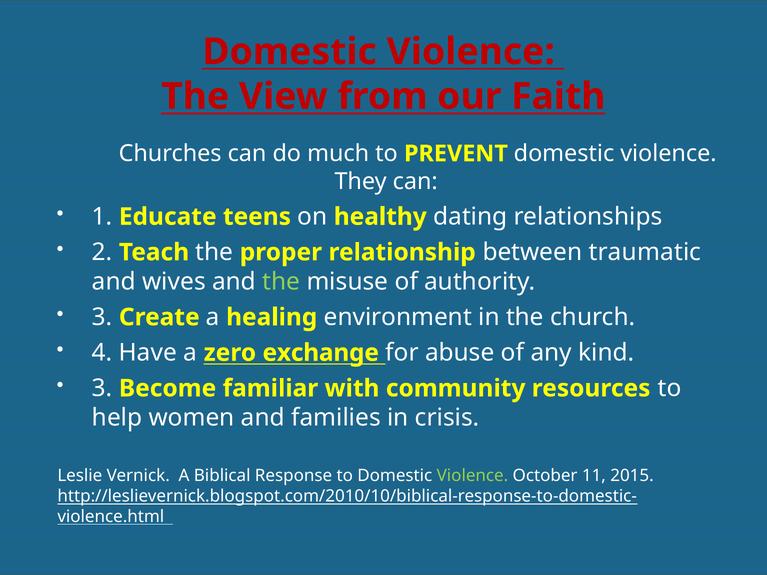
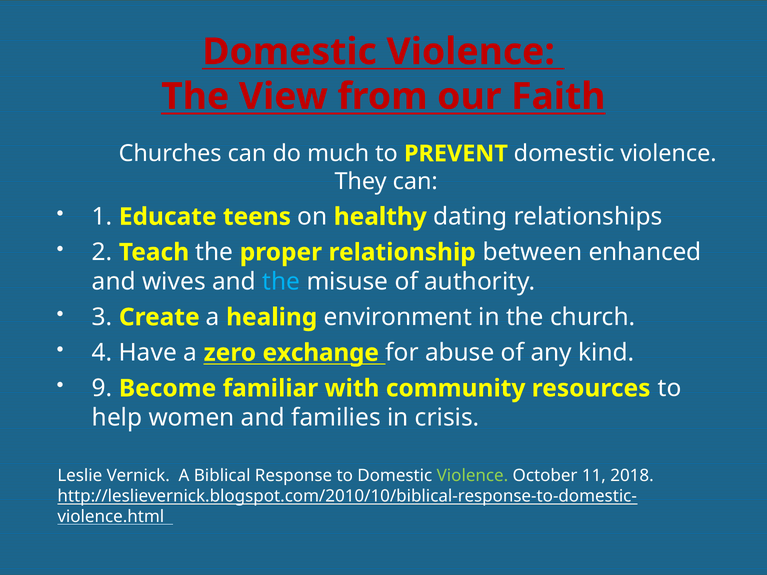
traumatic: traumatic -> enhanced (645, 252)
the colour: light green -> light blue (281, 282)
3: 3 -> 9 (102, 388)
2015: 2015 -> 2018 (632, 476)
